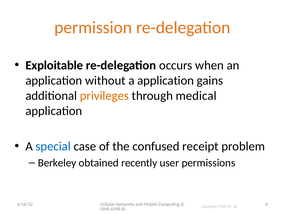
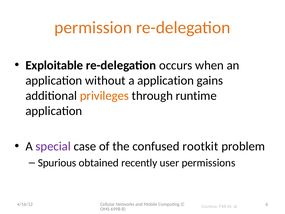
medical: medical -> runtime (196, 96)
special colour: blue -> purple (53, 146)
receipt: receipt -> rootkit (200, 146)
Berkeley: Berkeley -> Spurious (57, 163)
